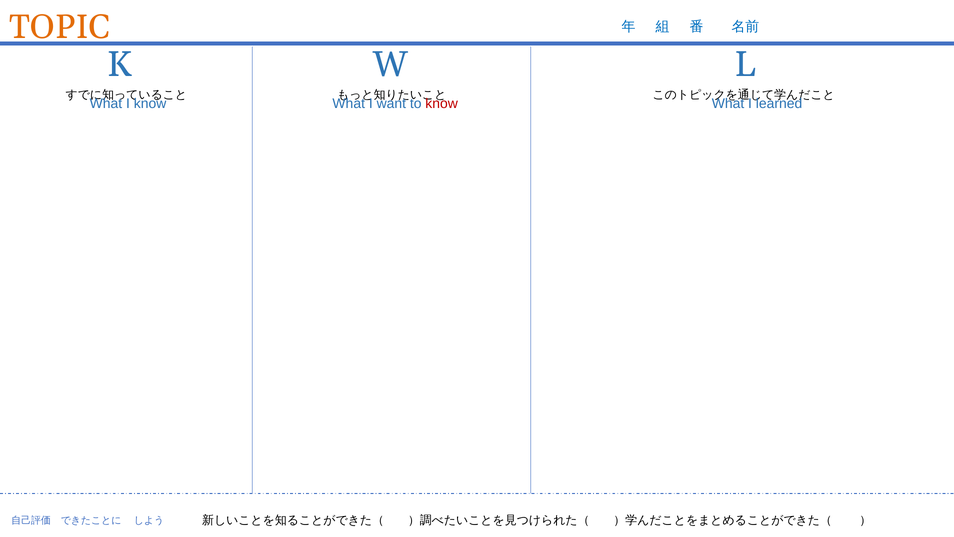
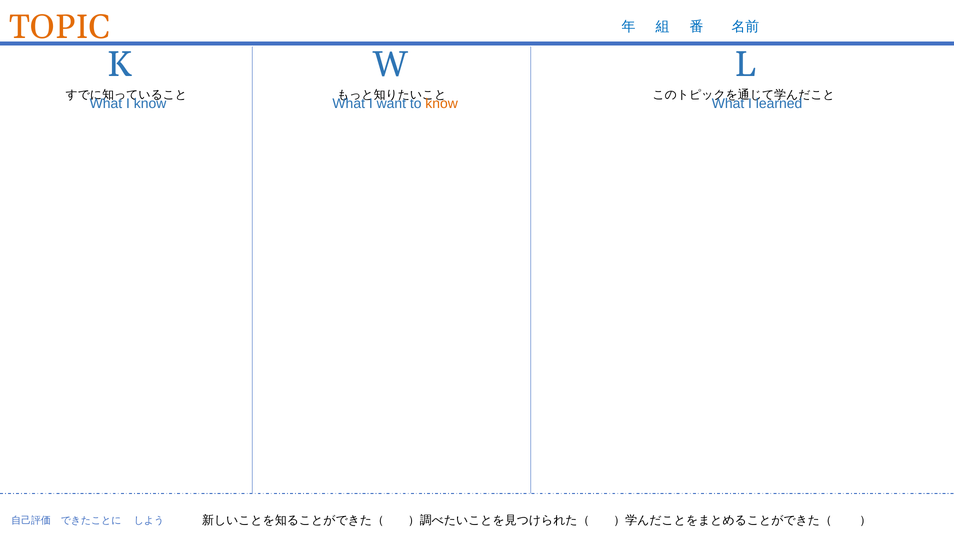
know colour: red -> orange (442, 104)
